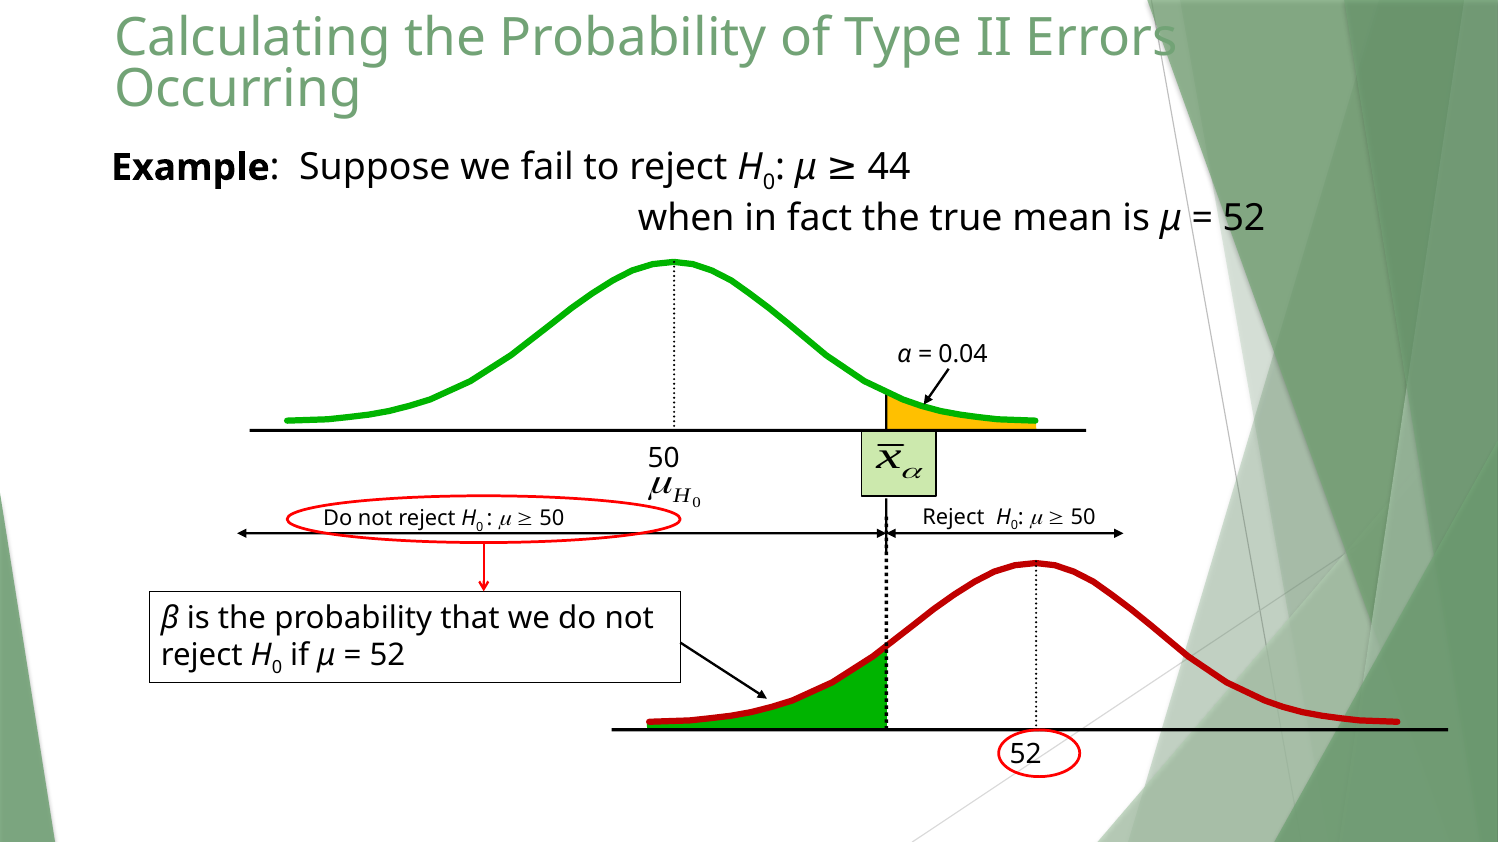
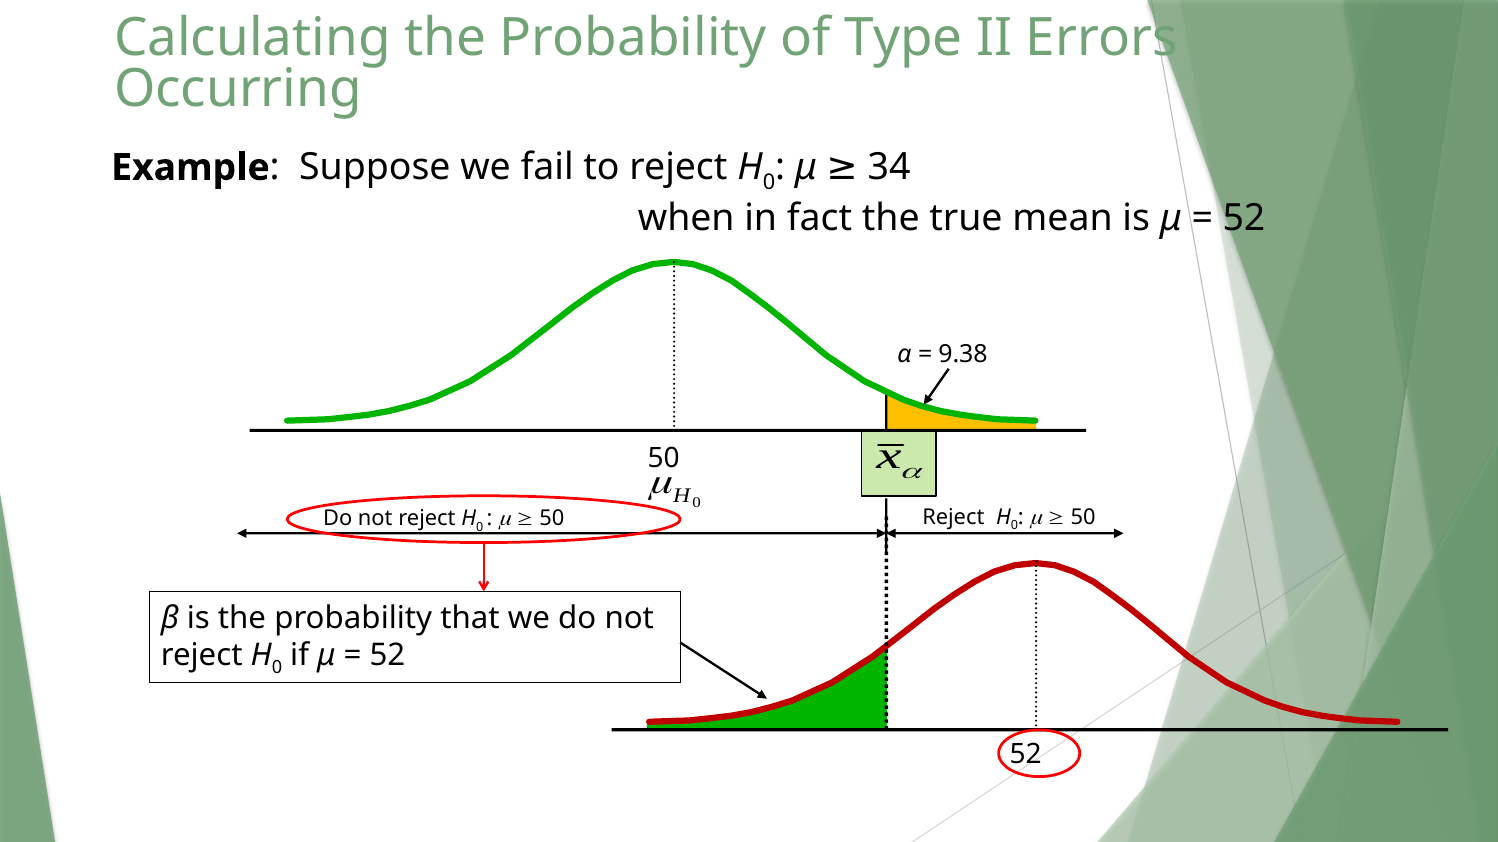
44: 44 -> 34 (889, 168)
0.04: 0.04 -> 9.38 (963, 355)
